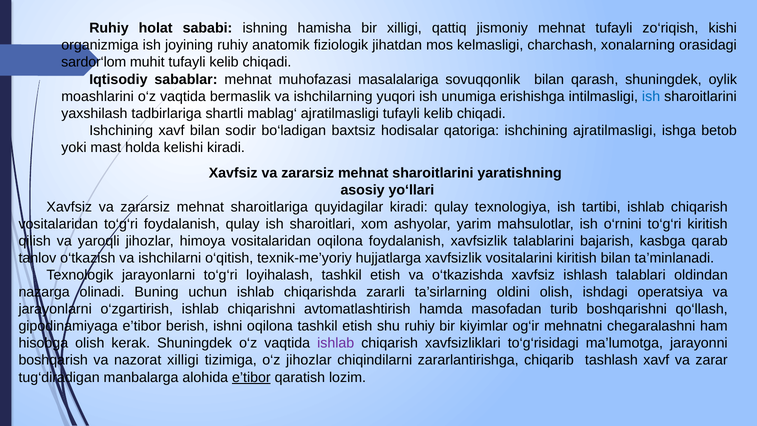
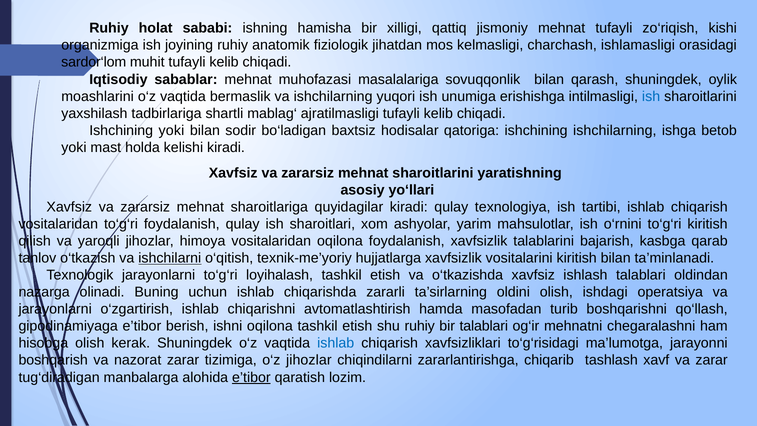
xonalarning: xonalarning -> ishlamasligi (638, 45)
Ishchining xavf: xavf -> yoki (171, 130)
ishchining ajratilmasligi: ajratilmasligi -> ishchilarning (615, 130)
ishchilarni underline: none -> present (170, 258)
bir kiyimlar: kiyimlar -> talablari (484, 326)
ishlab colour: purple -> blue (336, 343)
nazorat xilligi: xilligi -> zarar (183, 360)
